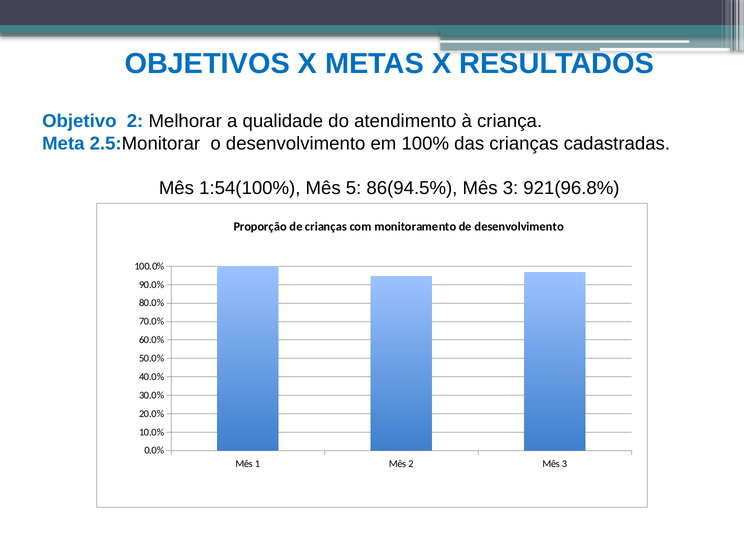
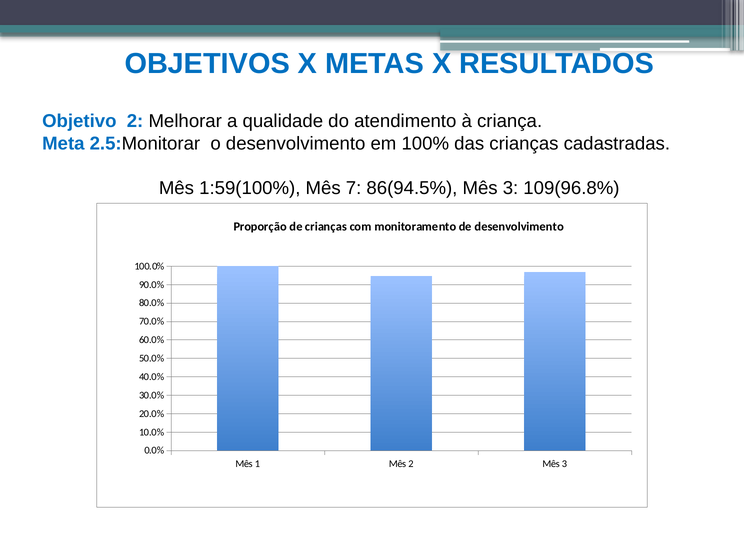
1:54(100%: 1:54(100% -> 1:59(100% (250, 188)
5: 5 -> 7 (354, 188)
921(96.8%: 921(96.8% -> 109(96.8% (571, 188)
